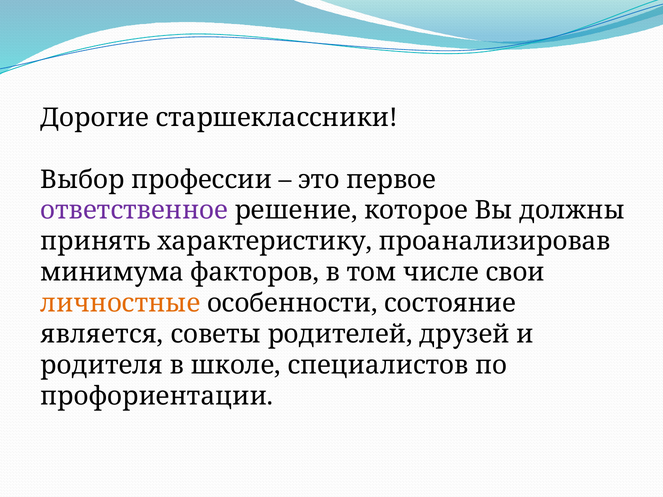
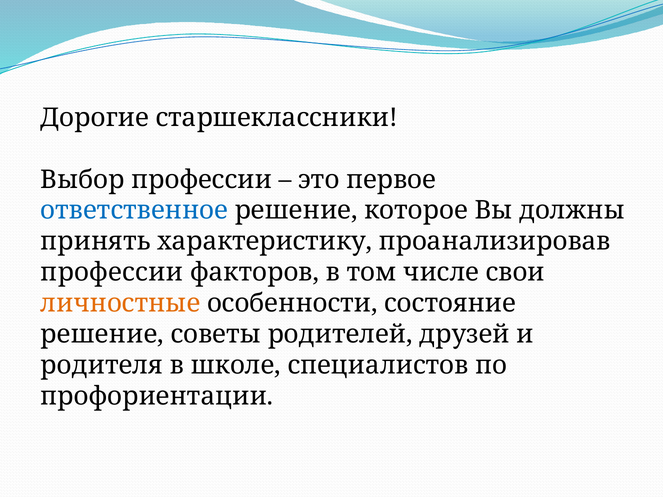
ответственное colour: purple -> blue (134, 211)
минимума: минимума -> профессии (112, 273)
является: является -> решение (102, 334)
